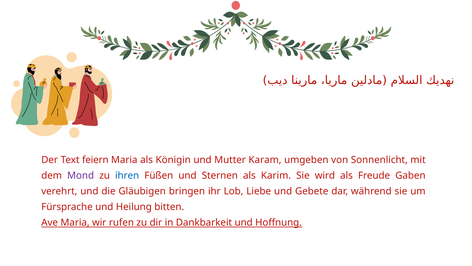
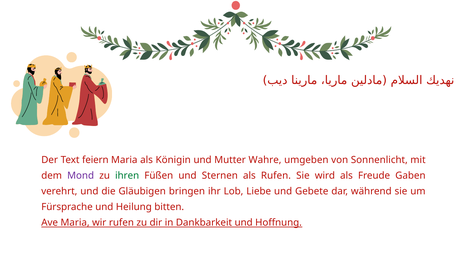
Karam: Karam -> Wahre (265, 160)
ihren colour: blue -> green (127, 175)
als Karim: Karim -> Rufen (276, 175)
